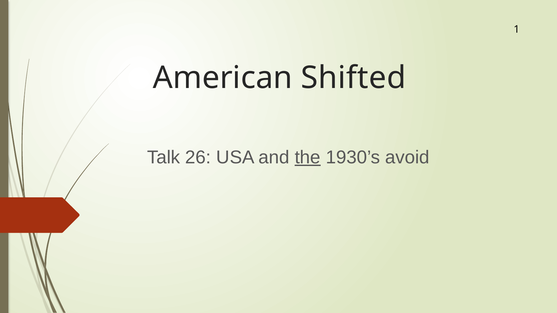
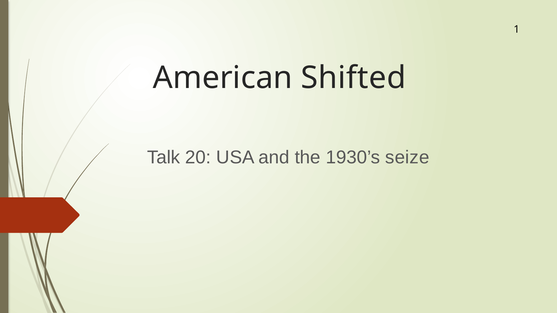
26: 26 -> 20 (198, 158)
the underline: present -> none (308, 158)
avoid: avoid -> seize (407, 158)
